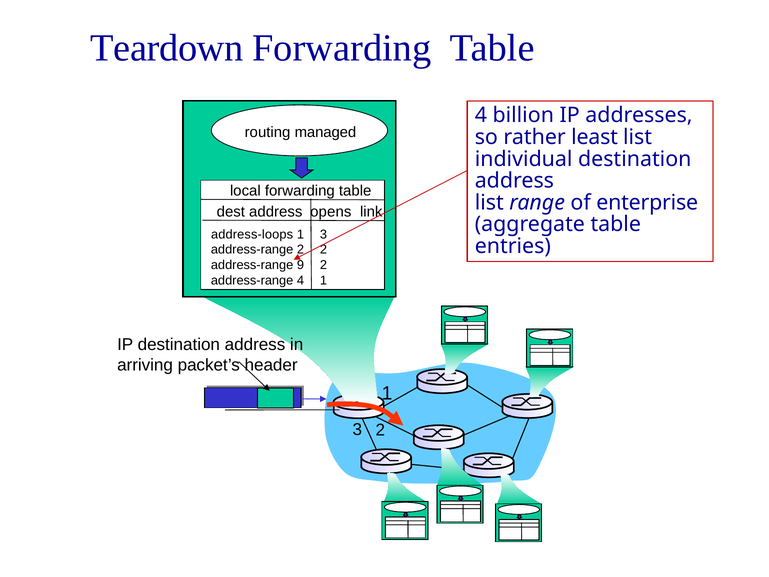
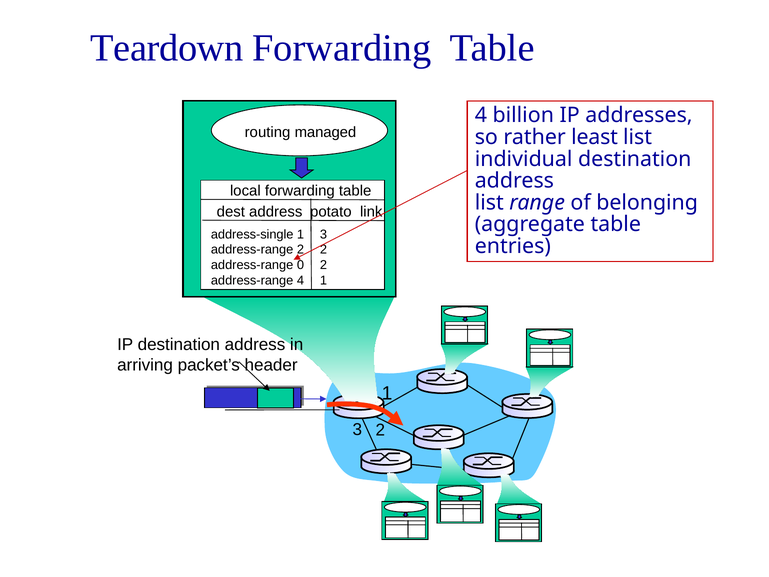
enterprise: enterprise -> belonging (647, 203)
opens: opens -> potato (331, 212)
address-loops: address-loops -> address-single (252, 234)
9: 9 -> 0 (300, 265)
